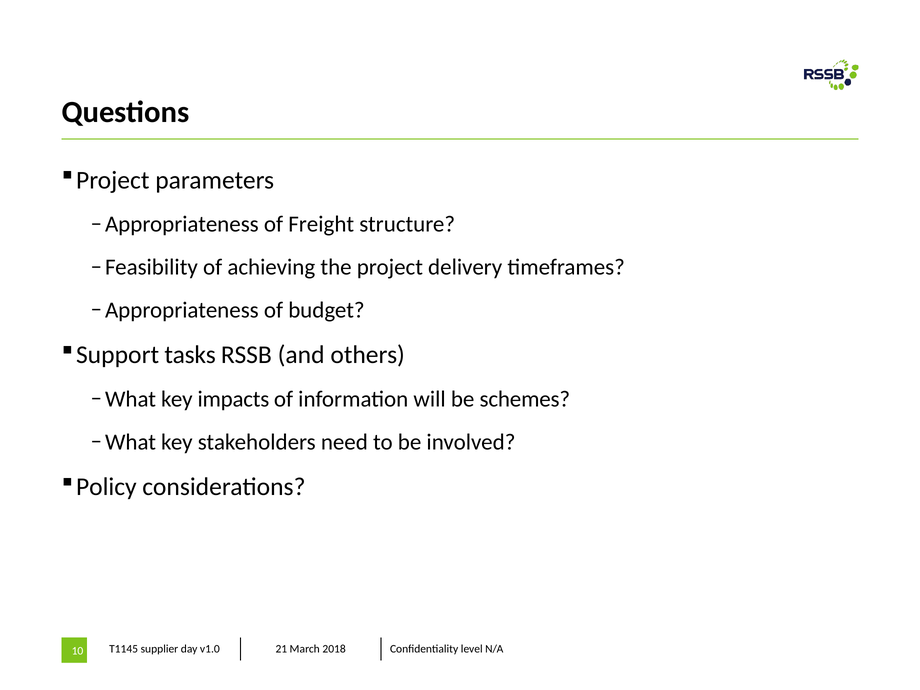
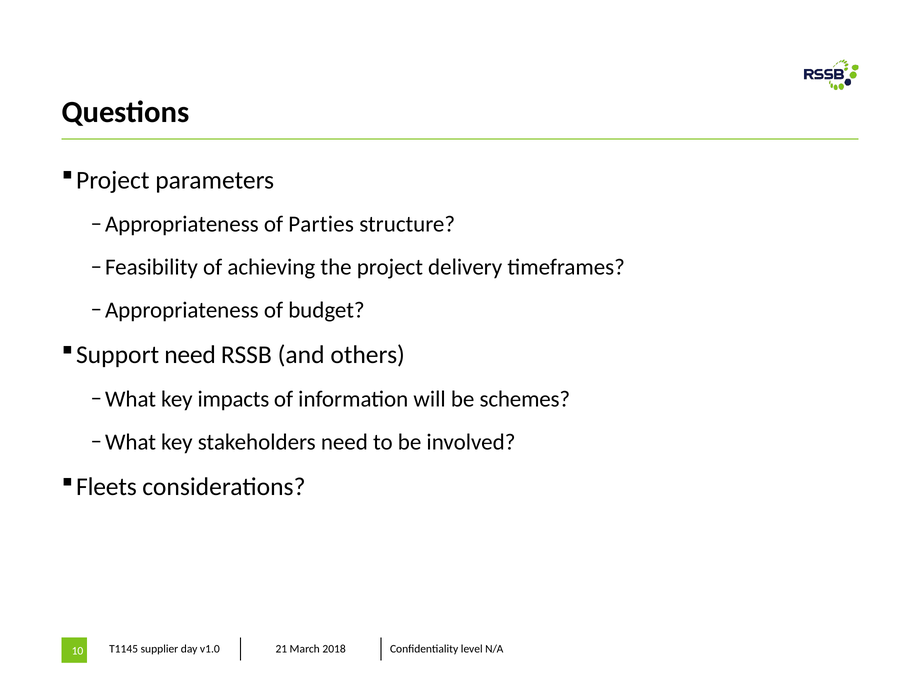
Freight: Freight -> Parties (321, 224)
Support tasks: tasks -> need (190, 355)
Policy: Policy -> Fleets (106, 487)
